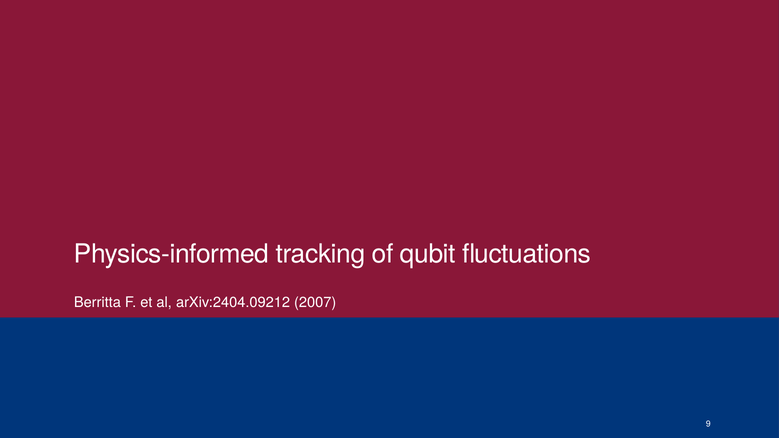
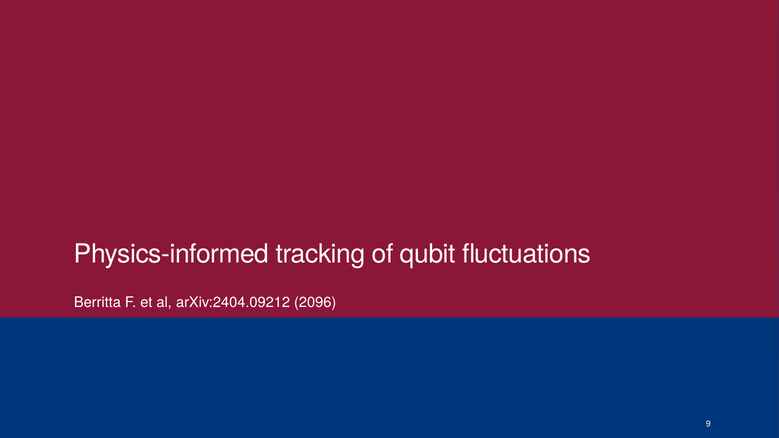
2007: 2007 -> 2096 (315, 302)
